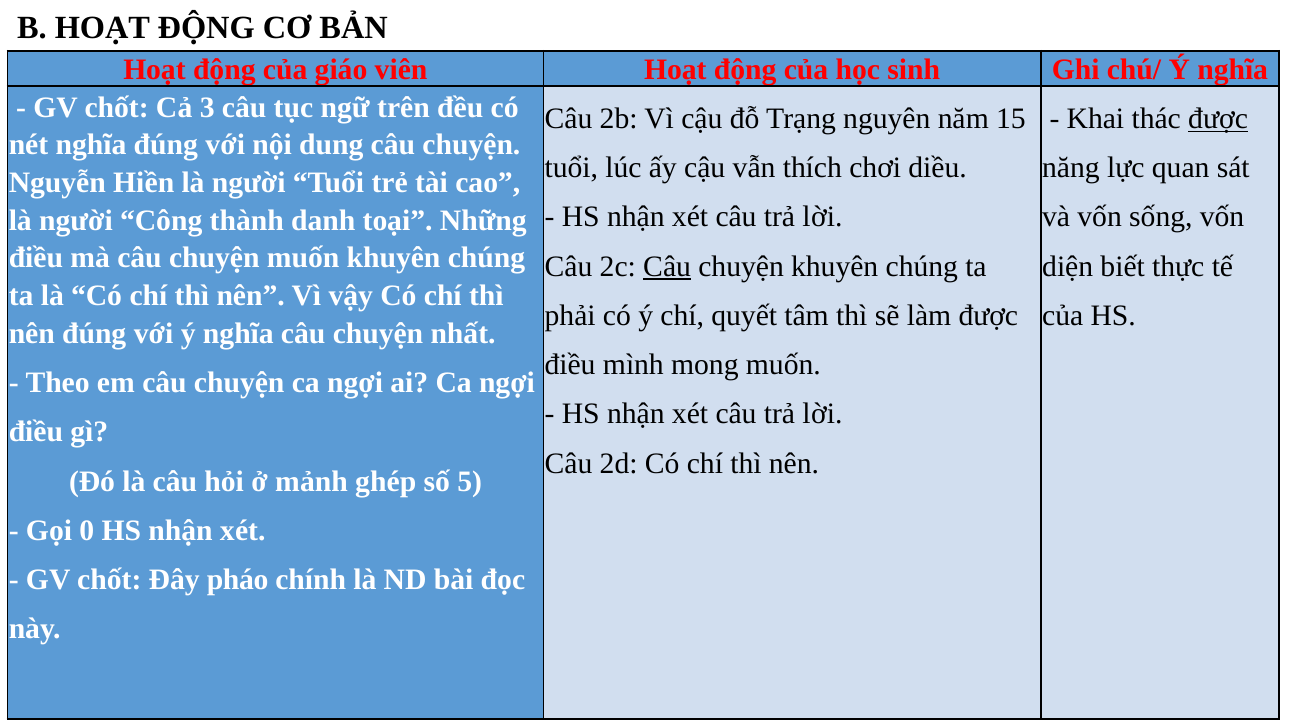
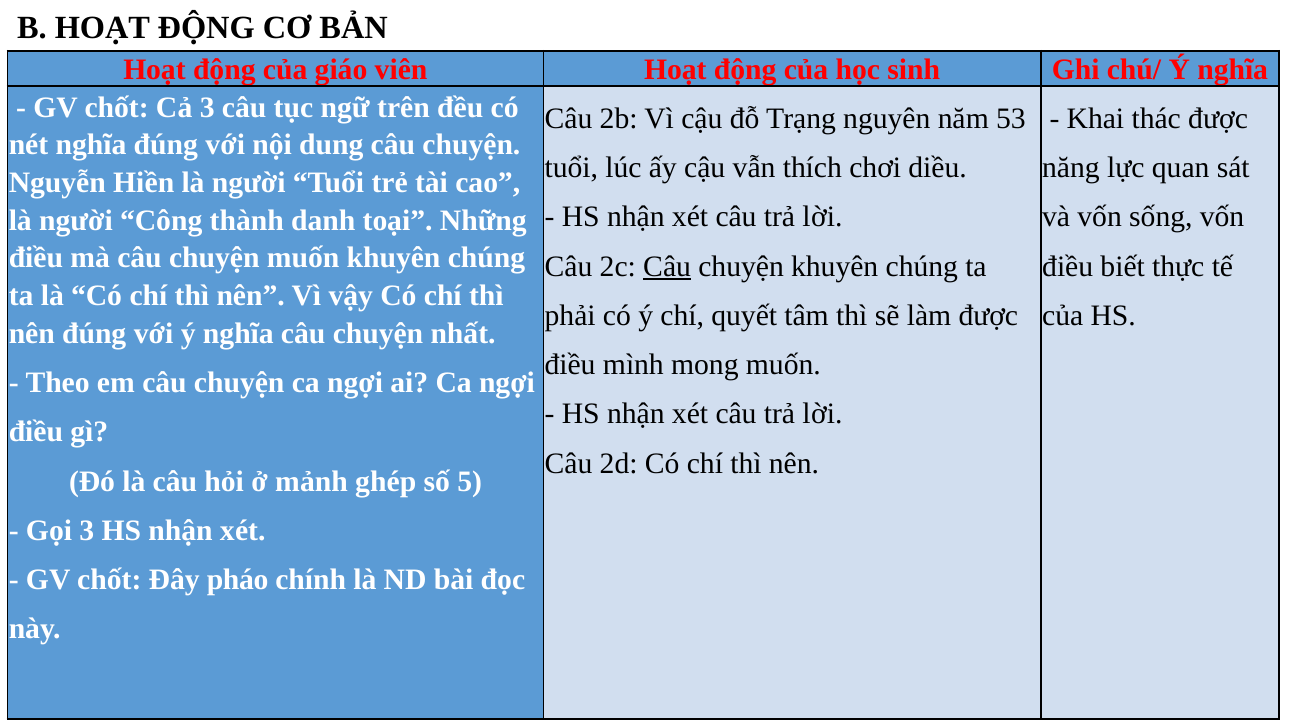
15: 15 -> 53 (1011, 119)
được underline: present -> none (1218, 119)
diện: diện -> điều (1068, 267)
Gọi 0: 0 -> 3 (87, 531)
